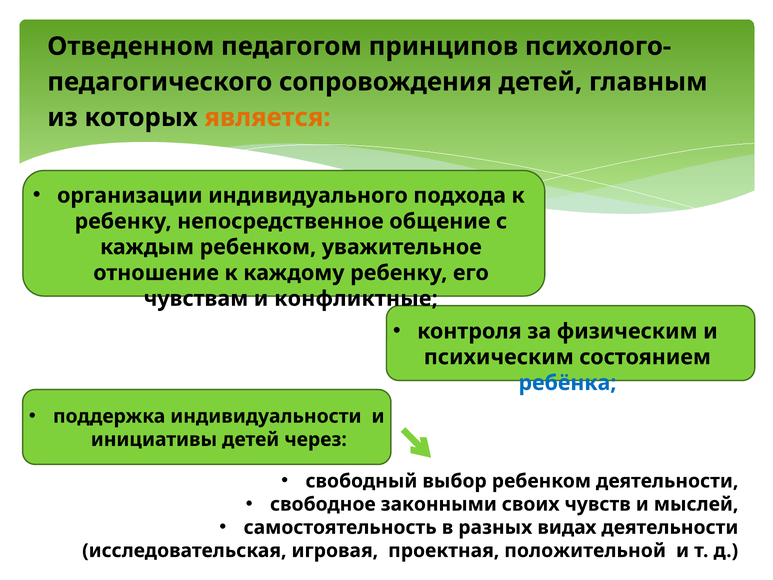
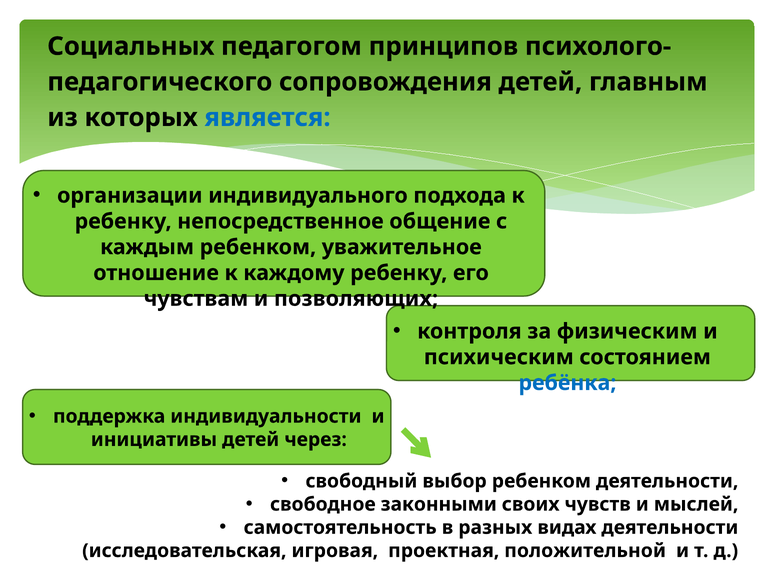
Отведенном: Отведенном -> Социальных (131, 46)
является colour: orange -> blue (268, 117)
конфликтные: конфликтные -> позволяющих (356, 299)
